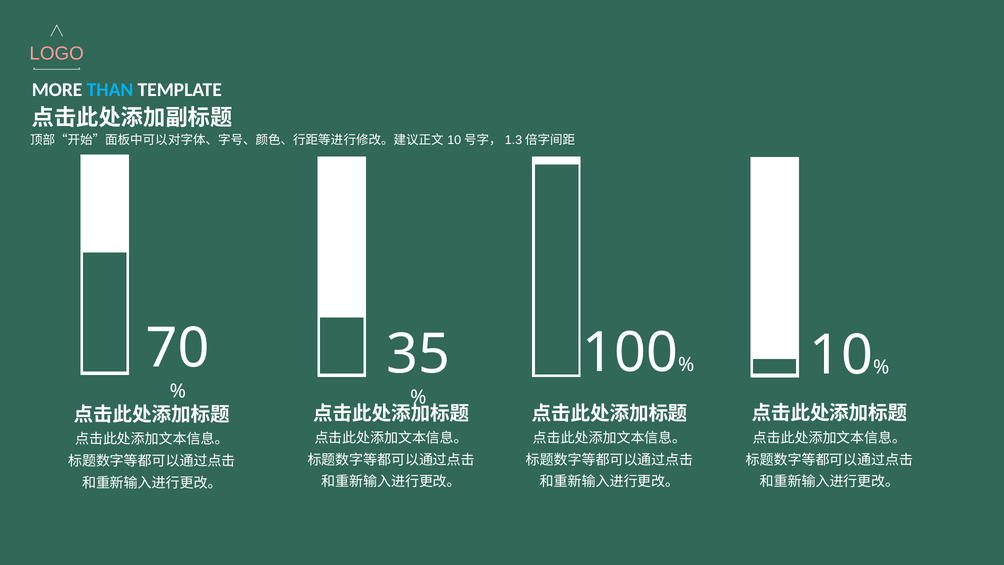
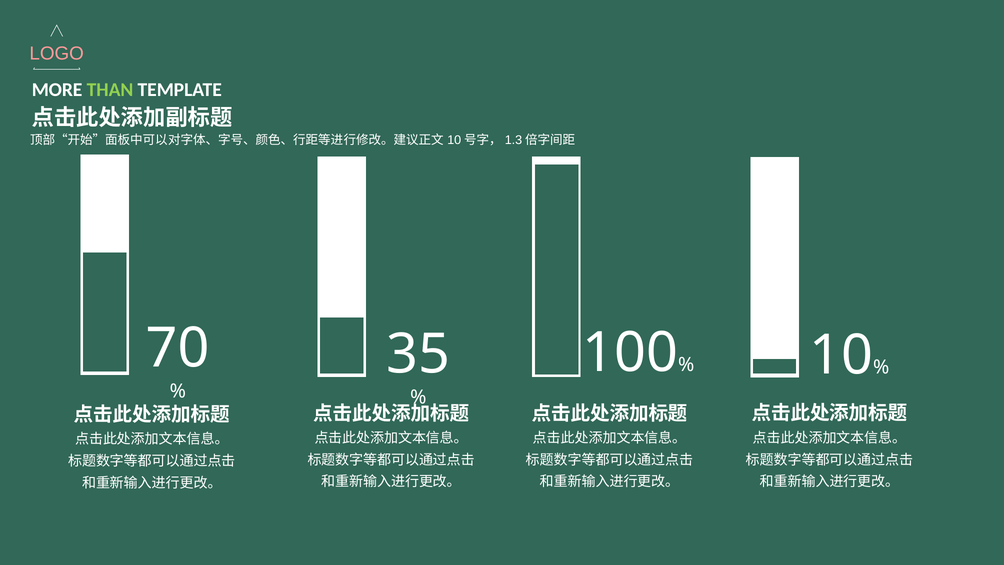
THAN colour: light blue -> light green (110, 90)
